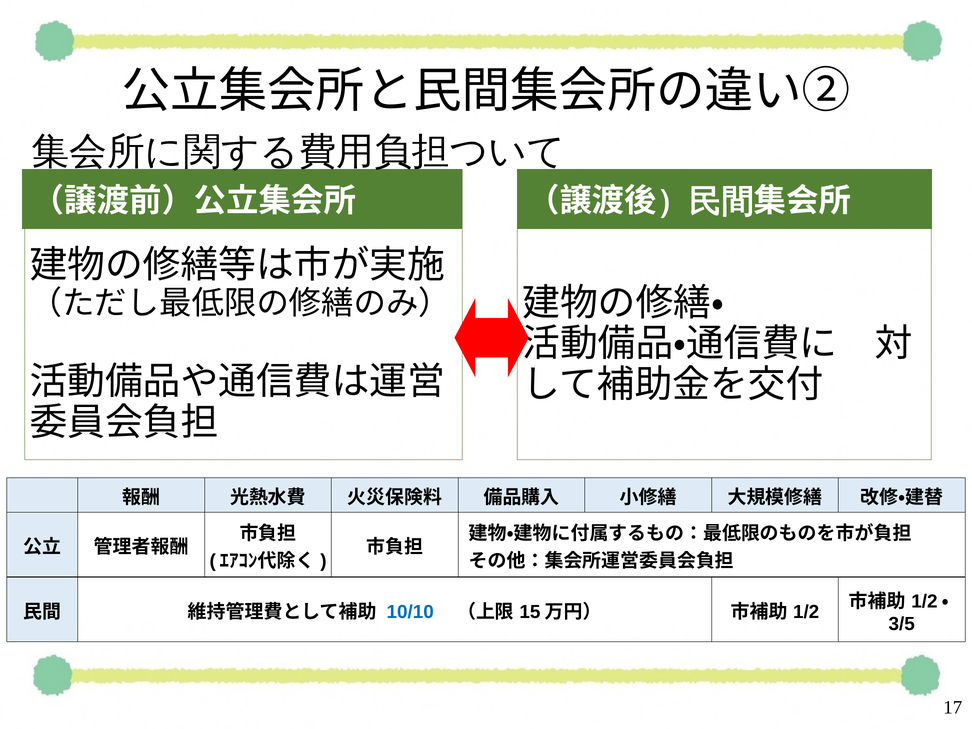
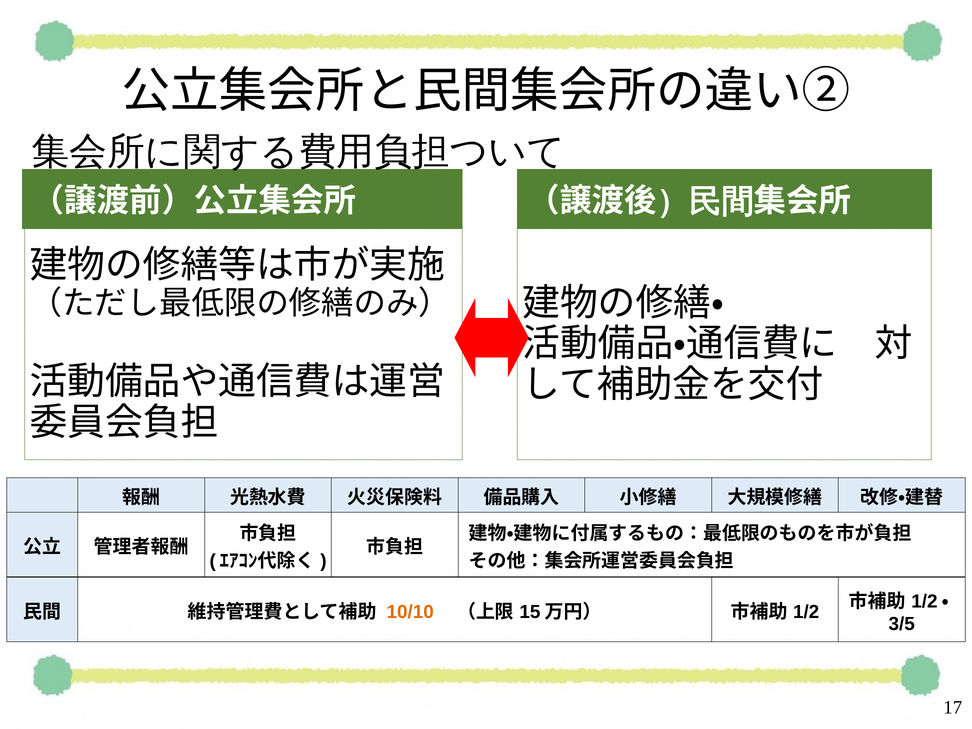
10/10 colour: blue -> orange (410, 612)
